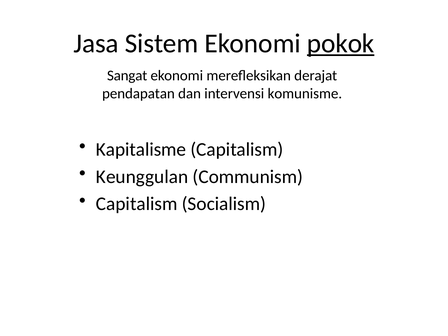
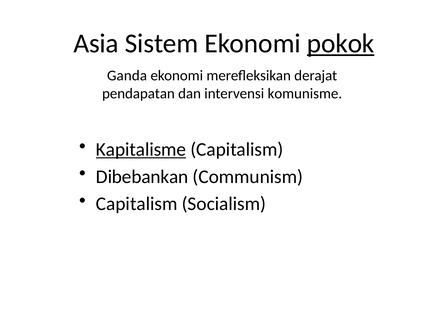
Jasa: Jasa -> Asia (96, 43)
Sangat: Sangat -> Ganda (127, 76)
Kapitalisme underline: none -> present (141, 150)
Keunggulan: Keunggulan -> Dibebankan (142, 177)
